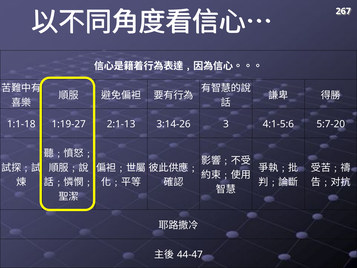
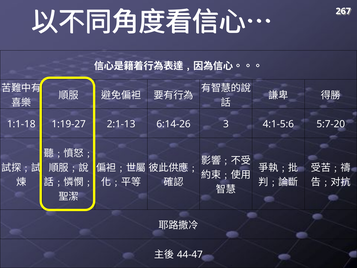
3:14-26: 3:14-26 -> 6:14-26 (173, 124)
